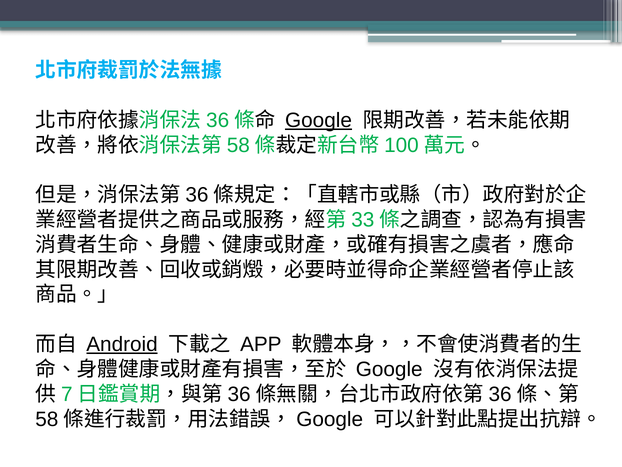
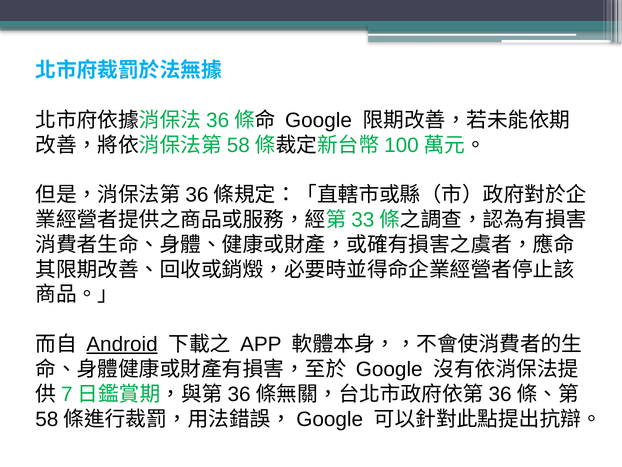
Google underline: present -> none (319, 120)
